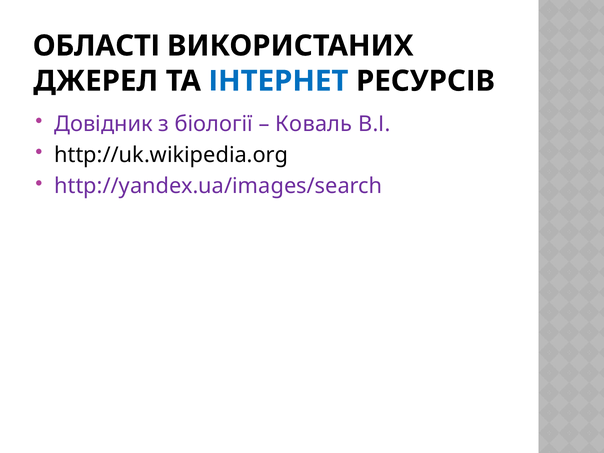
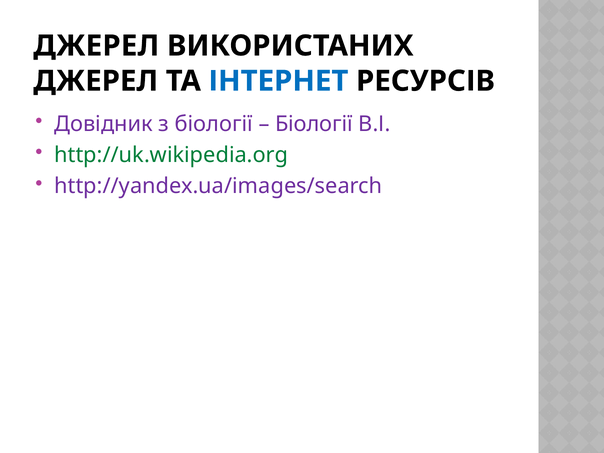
ОБЛАСТІ: ОБЛАСТІ -> ДЖЕРЕЛ (96, 46)
Коваль: Коваль -> Біології (314, 124)
http://uk.wikipedia.org colour: black -> green (171, 155)
